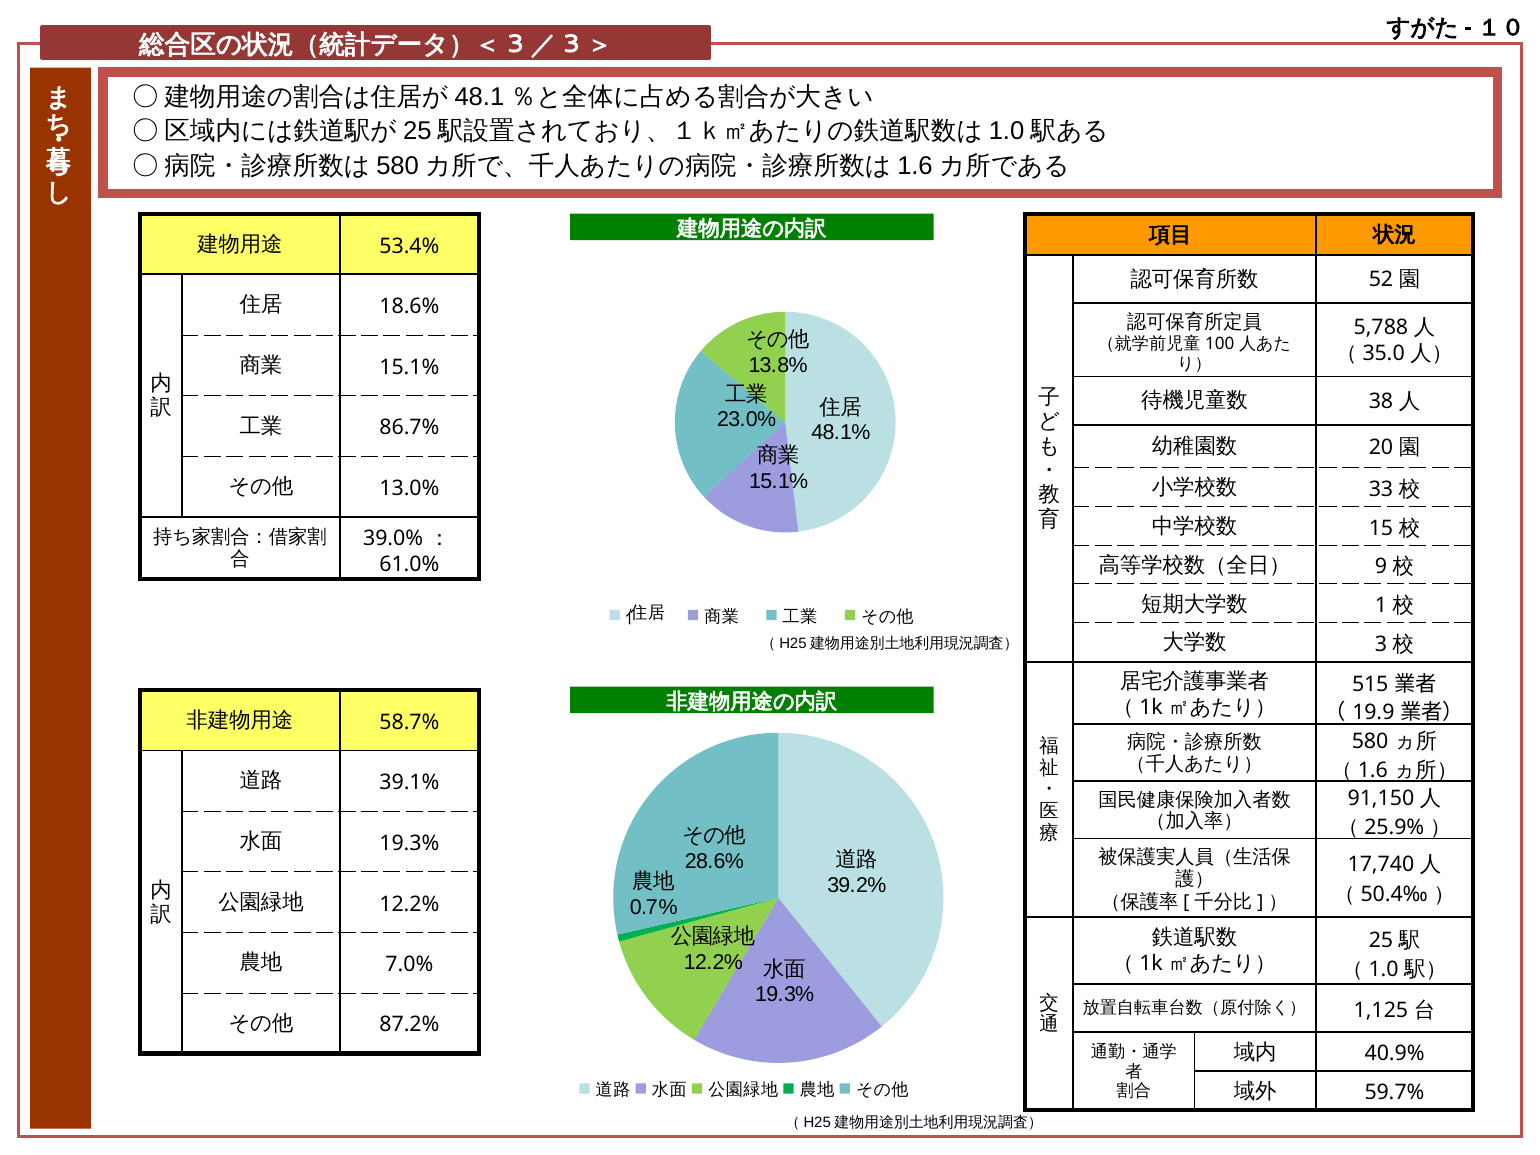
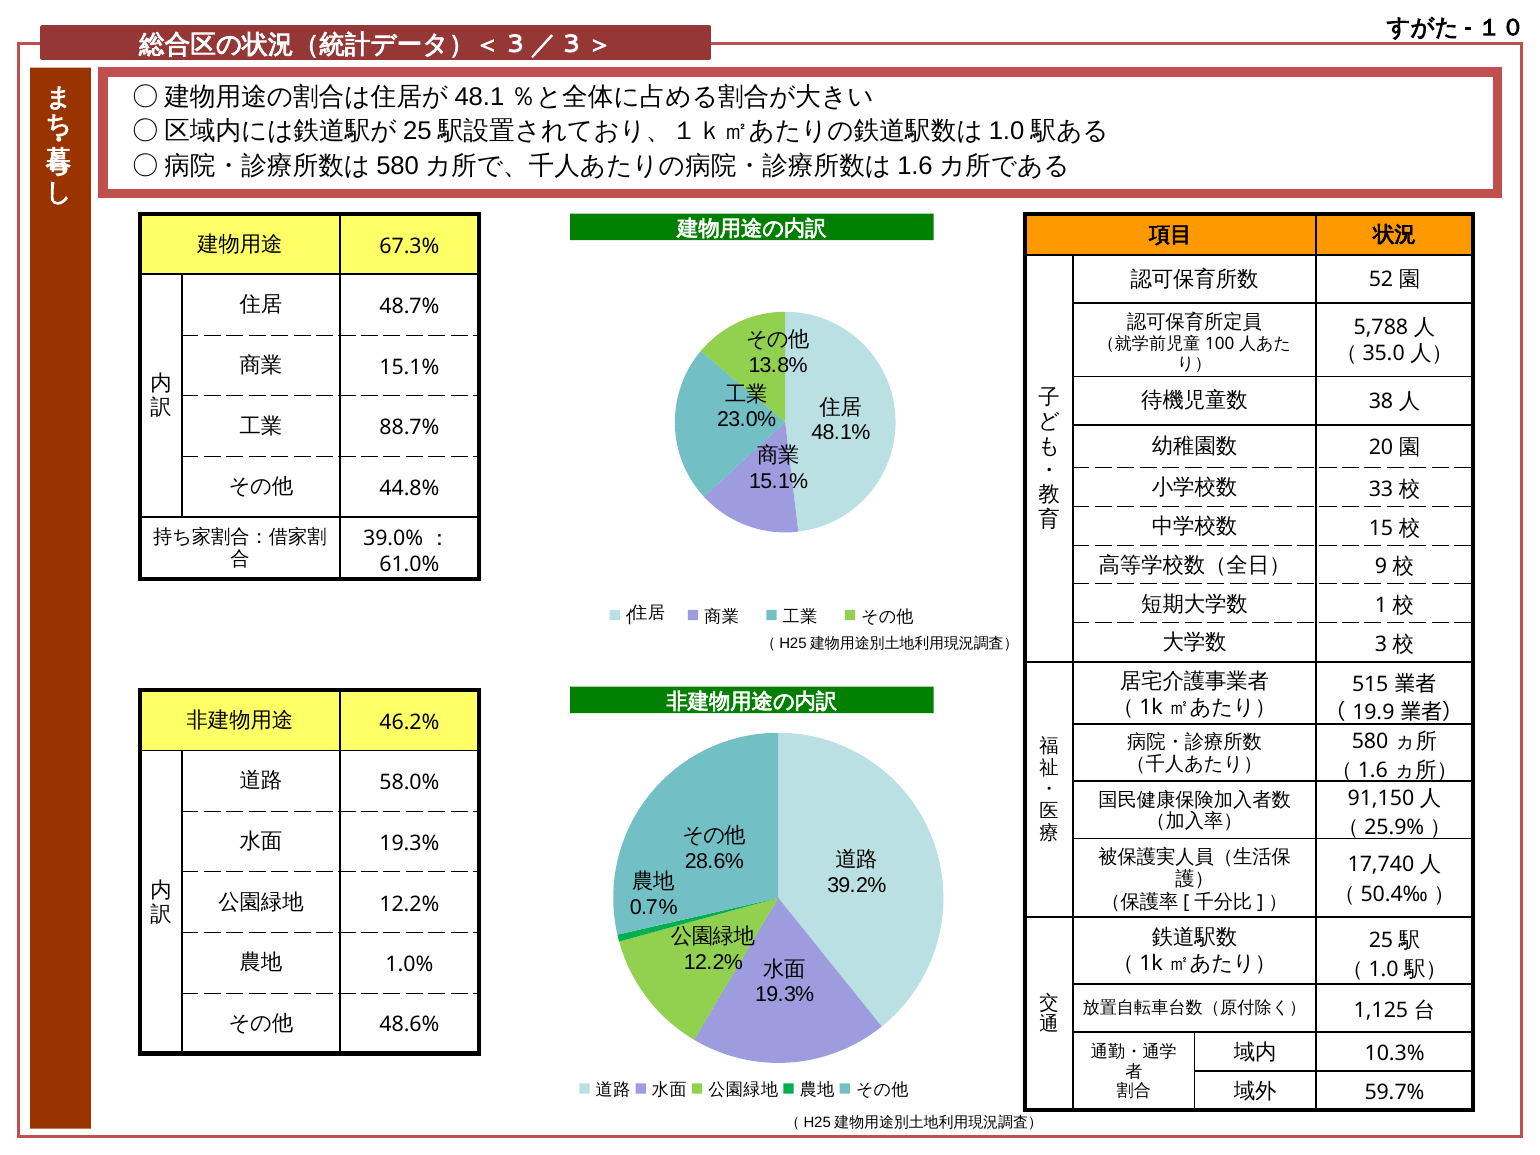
53.4%: 53.4% -> 67.3% (409, 246)
18.6%: 18.6% -> 48.7% (409, 307)
86.7%: 86.7% -> 88.7% (409, 428)
13.0%: 13.0% -> 44.8% (409, 488)
58.7%: 58.7% -> 46.2% (409, 722)
39.1%: 39.1% -> 58.0% (409, 783)
7.0%: 7.0% -> 1.0% (409, 965)
87.2%: 87.2% -> 48.6% (409, 1024)
40.9%: 40.9% -> 10.3% (1395, 1054)
